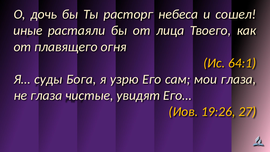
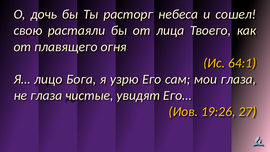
иные: иные -> свою (28, 31)
суды: суды -> лицо (48, 79)
